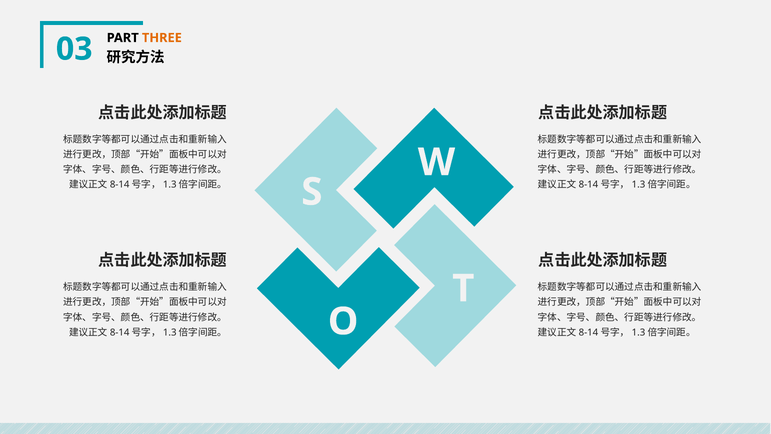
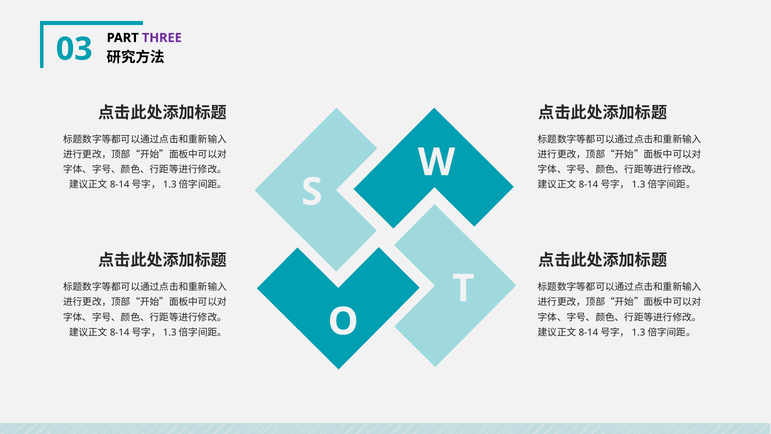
THREE colour: orange -> purple (162, 38)
